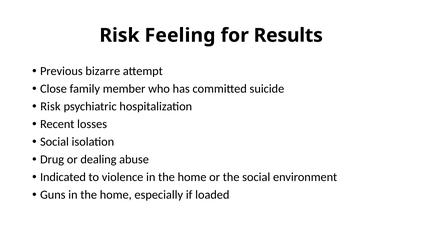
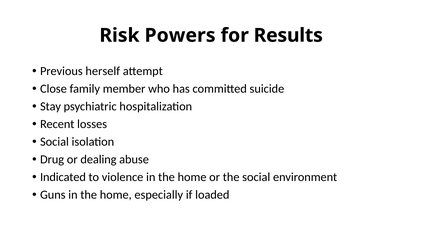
Feeling: Feeling -> Powers (180, 35)
bizarre: bizarre -> herself (103, 71)
Risk: Risk -> Stay (51, 107)
